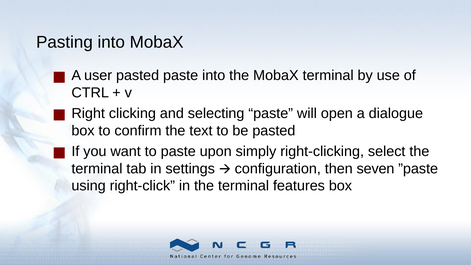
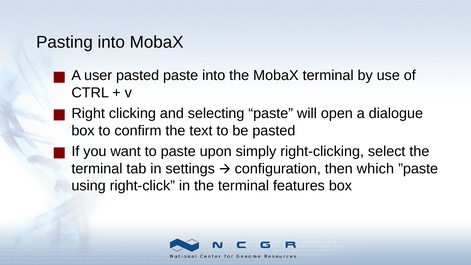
seven: seven -> which (375, 169)
